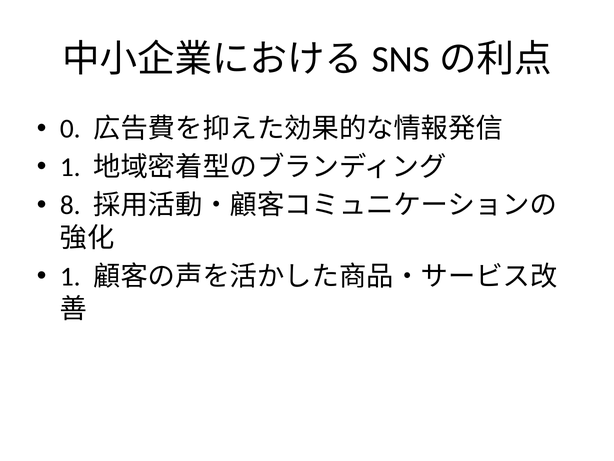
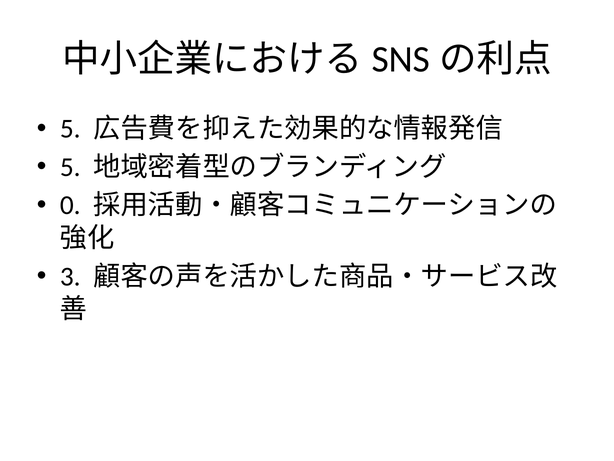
0: 0 -> 5 (70, 129)
1: 1 -> 5 (70, 167)
8: 8 -> 0 (70, 205)
1: 1 -> 3 (70, 276)
